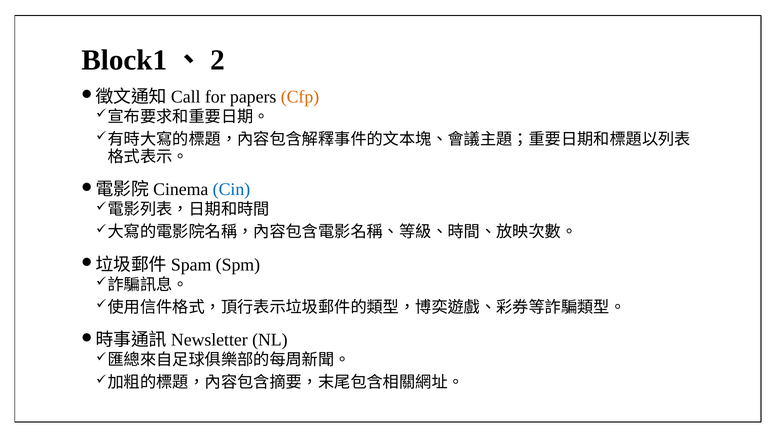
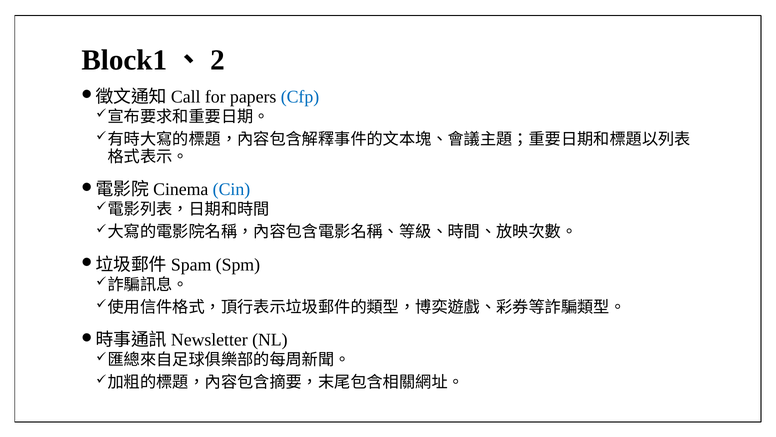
Cfp colour: orange -> blue (300, 97)
